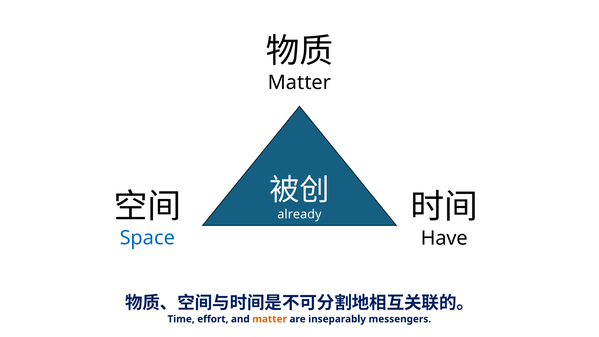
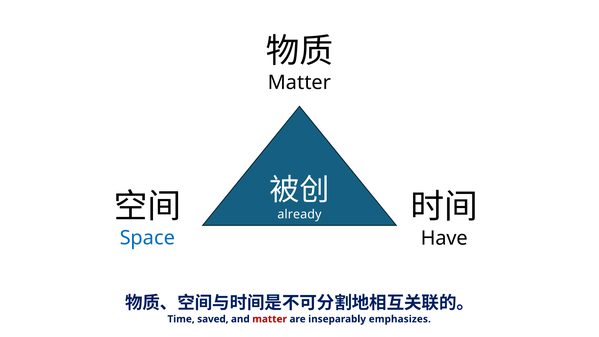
effort: effort -> saved (213, 319)
matter colour: orange -> red (270, 319)
messengers: messengers -> emphasizes (400, 319)
